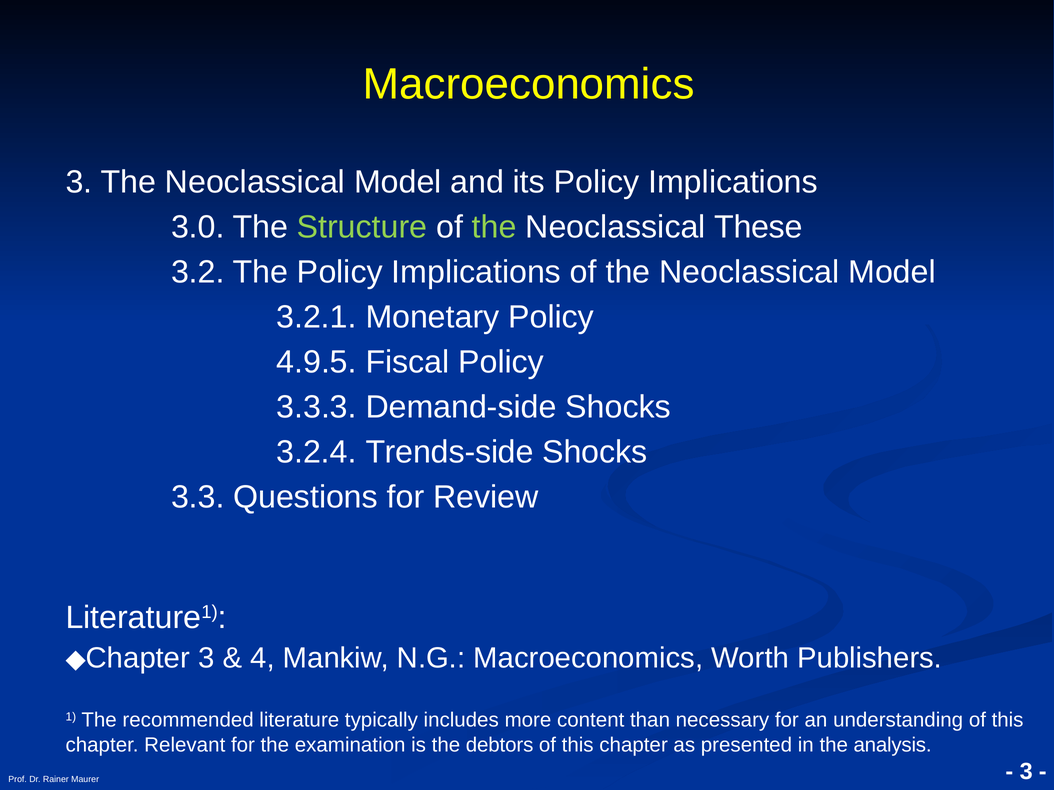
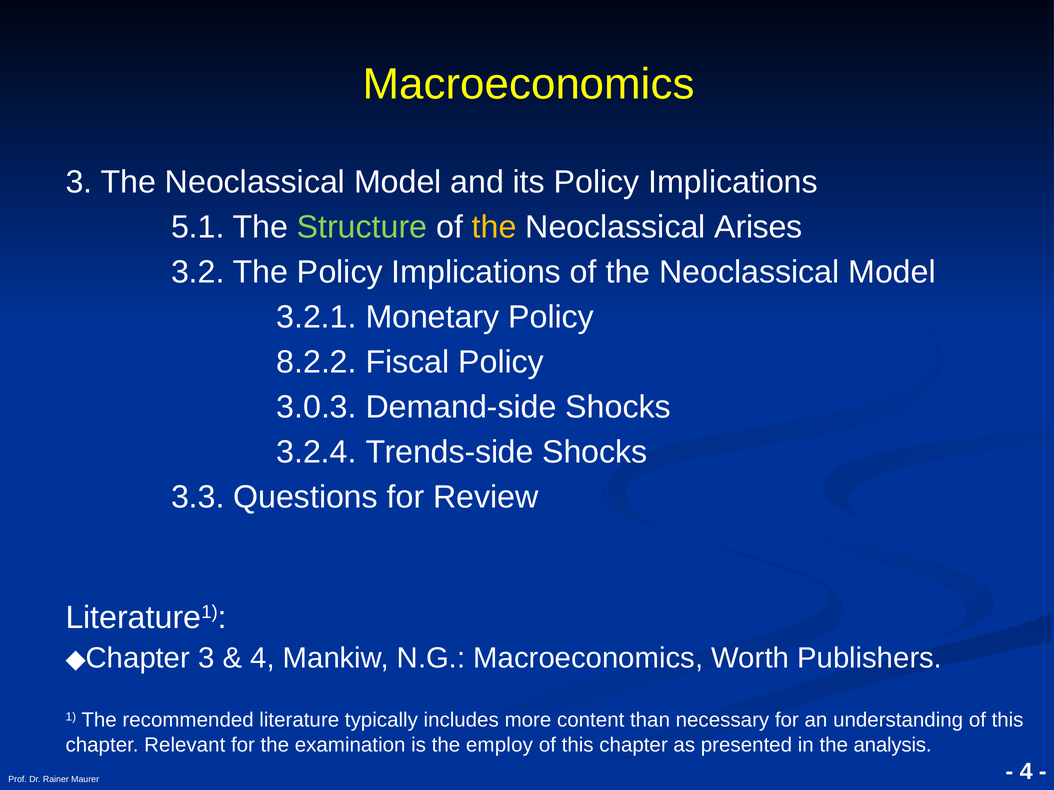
3.0: 3.0 -> 5.1 (198, 227)
the colour: light green -> yellow (494, 227)
These: These -> Arises (758, 227)
4.9.5: 4.9.5 -> 8.2.2 (317, 362)
3.3.3: 3.3.3 -> 3.0.3 (317, 408)
debtors: debtors -> employ (499, 745)
3: 3 -> 4 (1026, 772)
